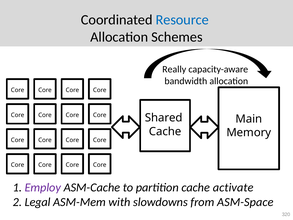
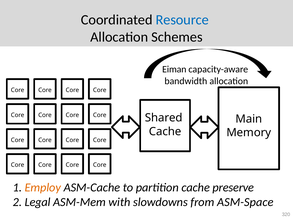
Really: Really -> Eiman (174, 69)
Employ colour: purple -> orange (43, 187)
activate: activate -> preserve (233, 187)
